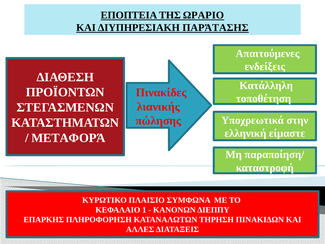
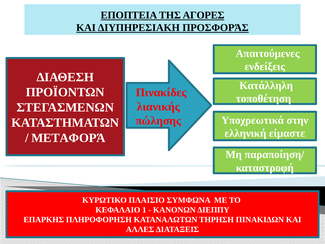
ΩΡΑΡΙΟ: ΩΡΑΡΙΟ -> ΑΓΟΡΕΣ (204, 15)
ΠΑΡΆΤΑΣΗΣ: ΠΑΡΆΤΑΣΗΣ -> ΠΡΟΣΦΟΡΆΣ (215, 28)
